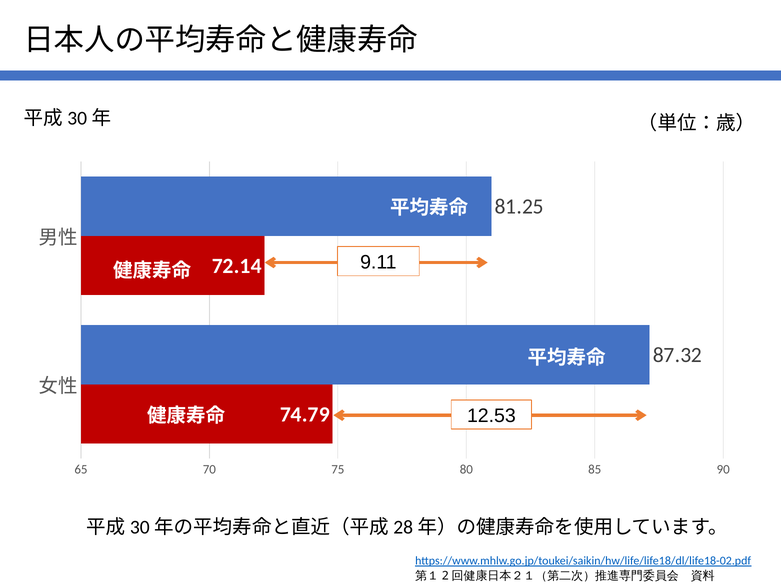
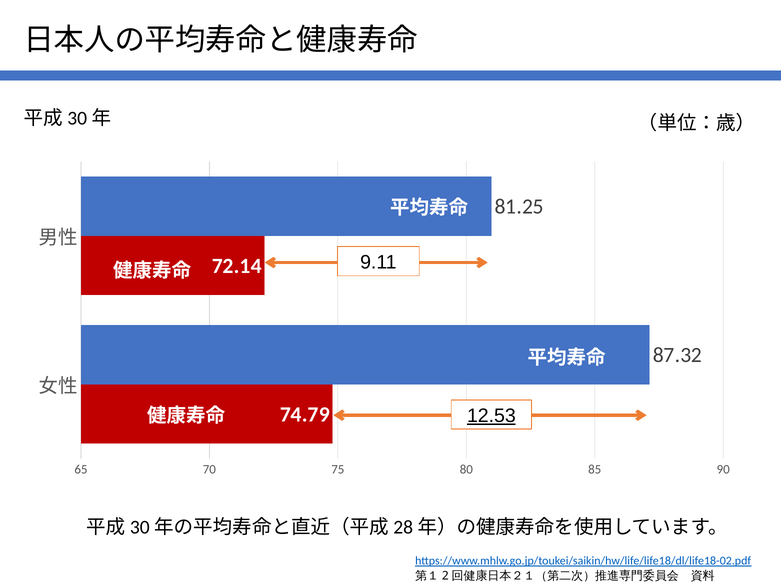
12.53 underline: none -> present (491, 416)
